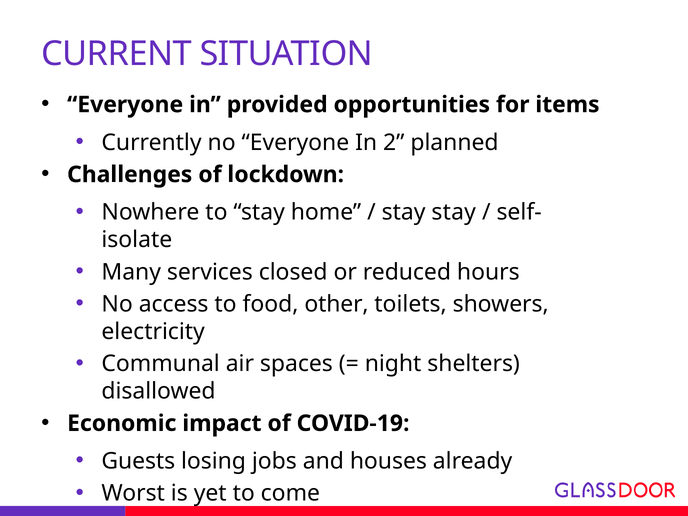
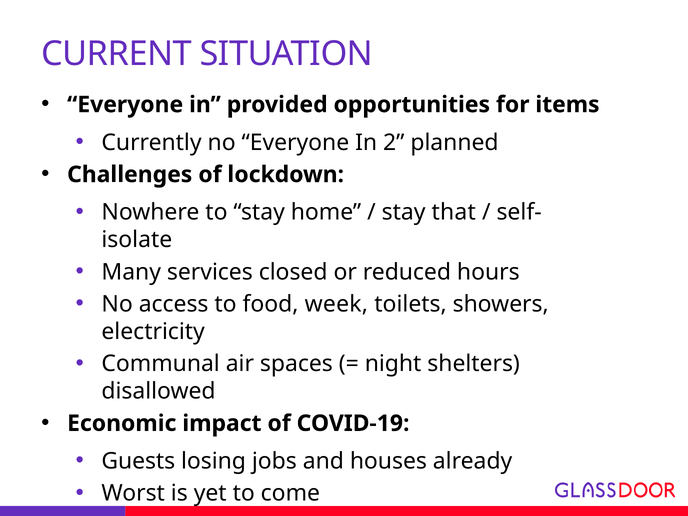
stay stay: stay -> that (454, 212)
other: other -> week (336, 304)
